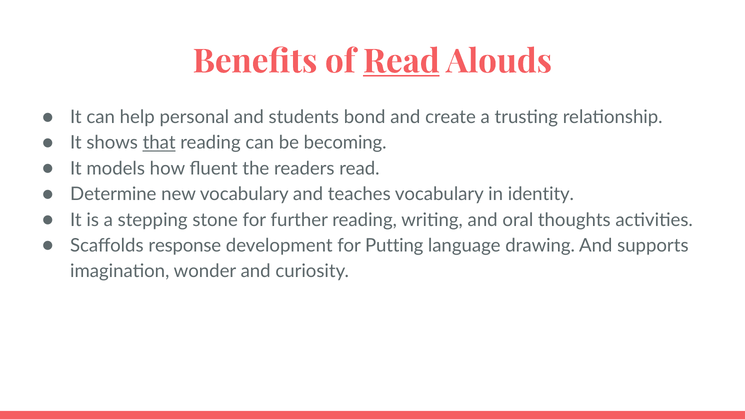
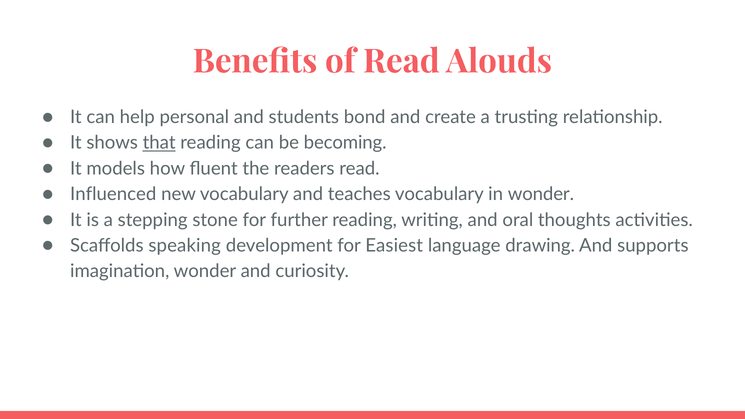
Read underline: present -> none (401, 62)
Determine: Determine -> Influenced (113, 194)
in identity: identity -> wonder (541, 194)
response: response -> speaking (185, 246)
Putting: Putting -> Easiest (394, 246)
